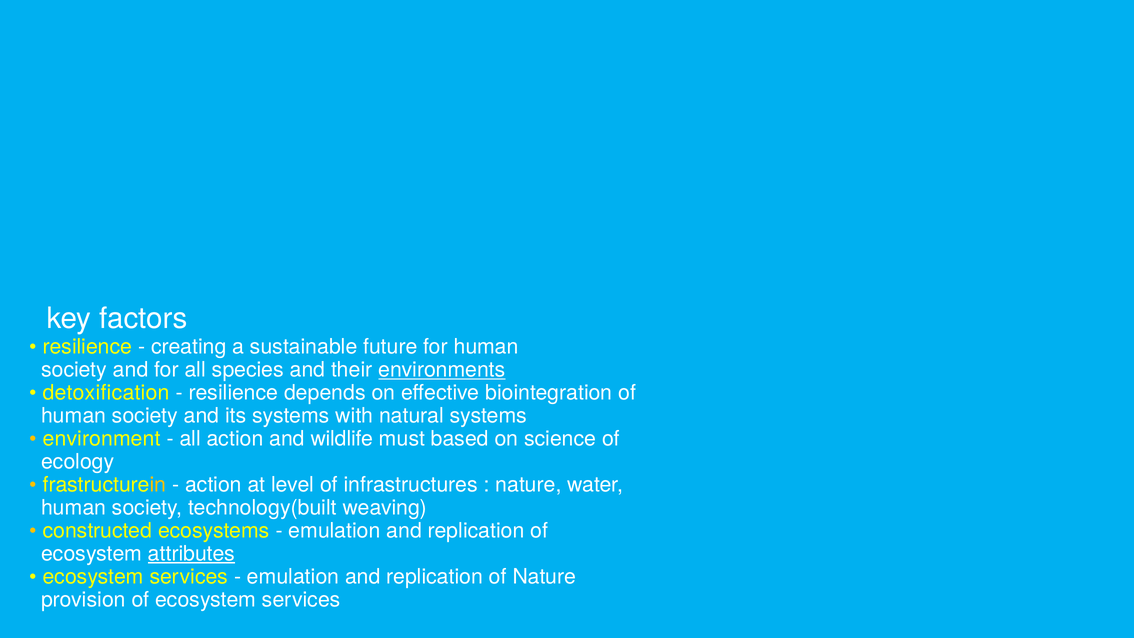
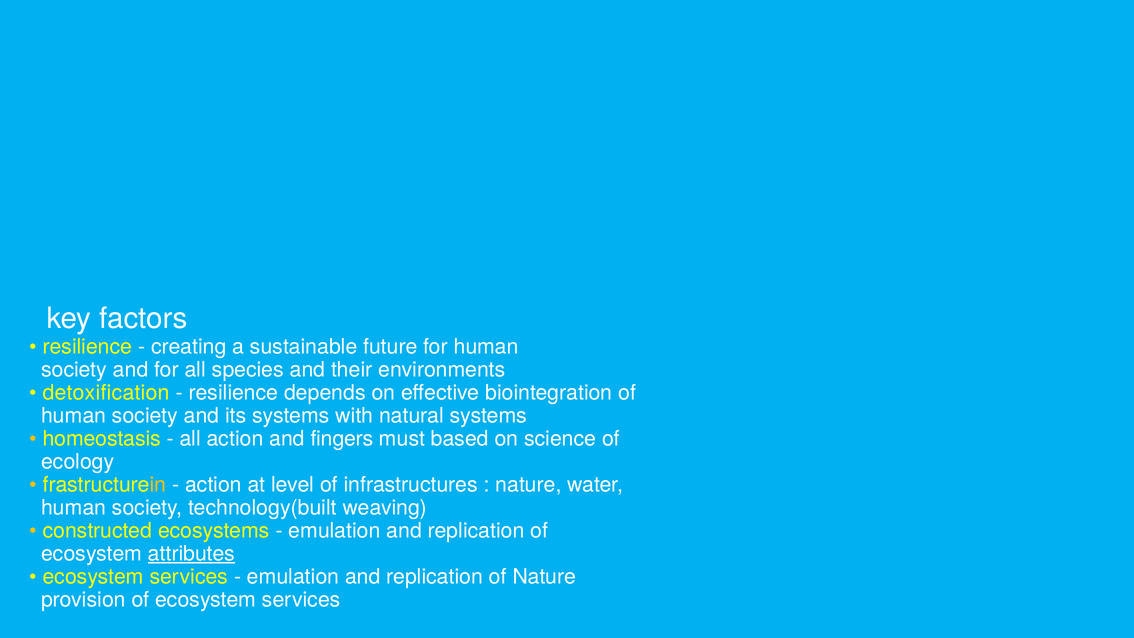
environments underline: present -> none (442, 370)
environment: environment -> homeostasis (102, 439)
wildlife: wildlife -> fingers (342, 439)
